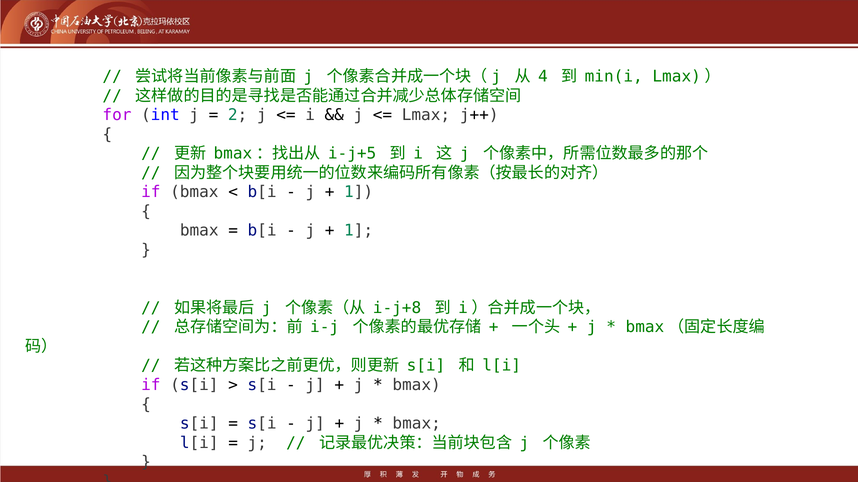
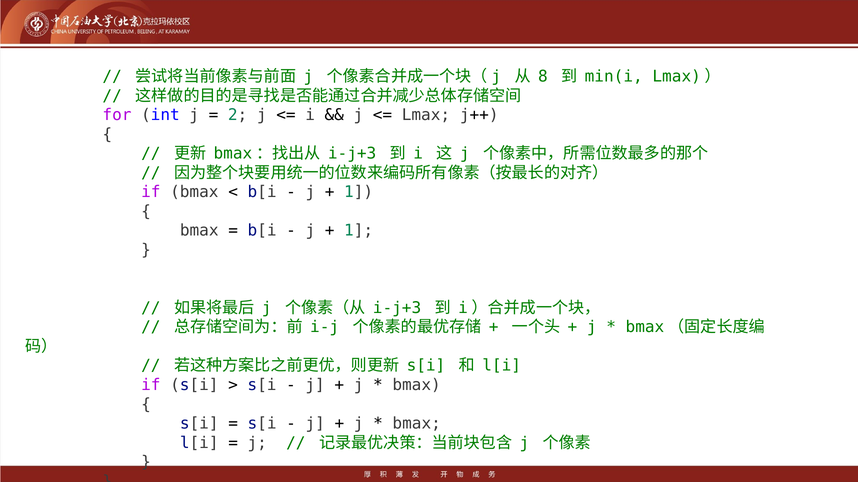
4: 4 -> 8 (543, 77)
i-j+5: i-j+5 -> i-j+3 (352, 154)
i-j+8: i-j+8 -> i-j+3 (397, 308)
